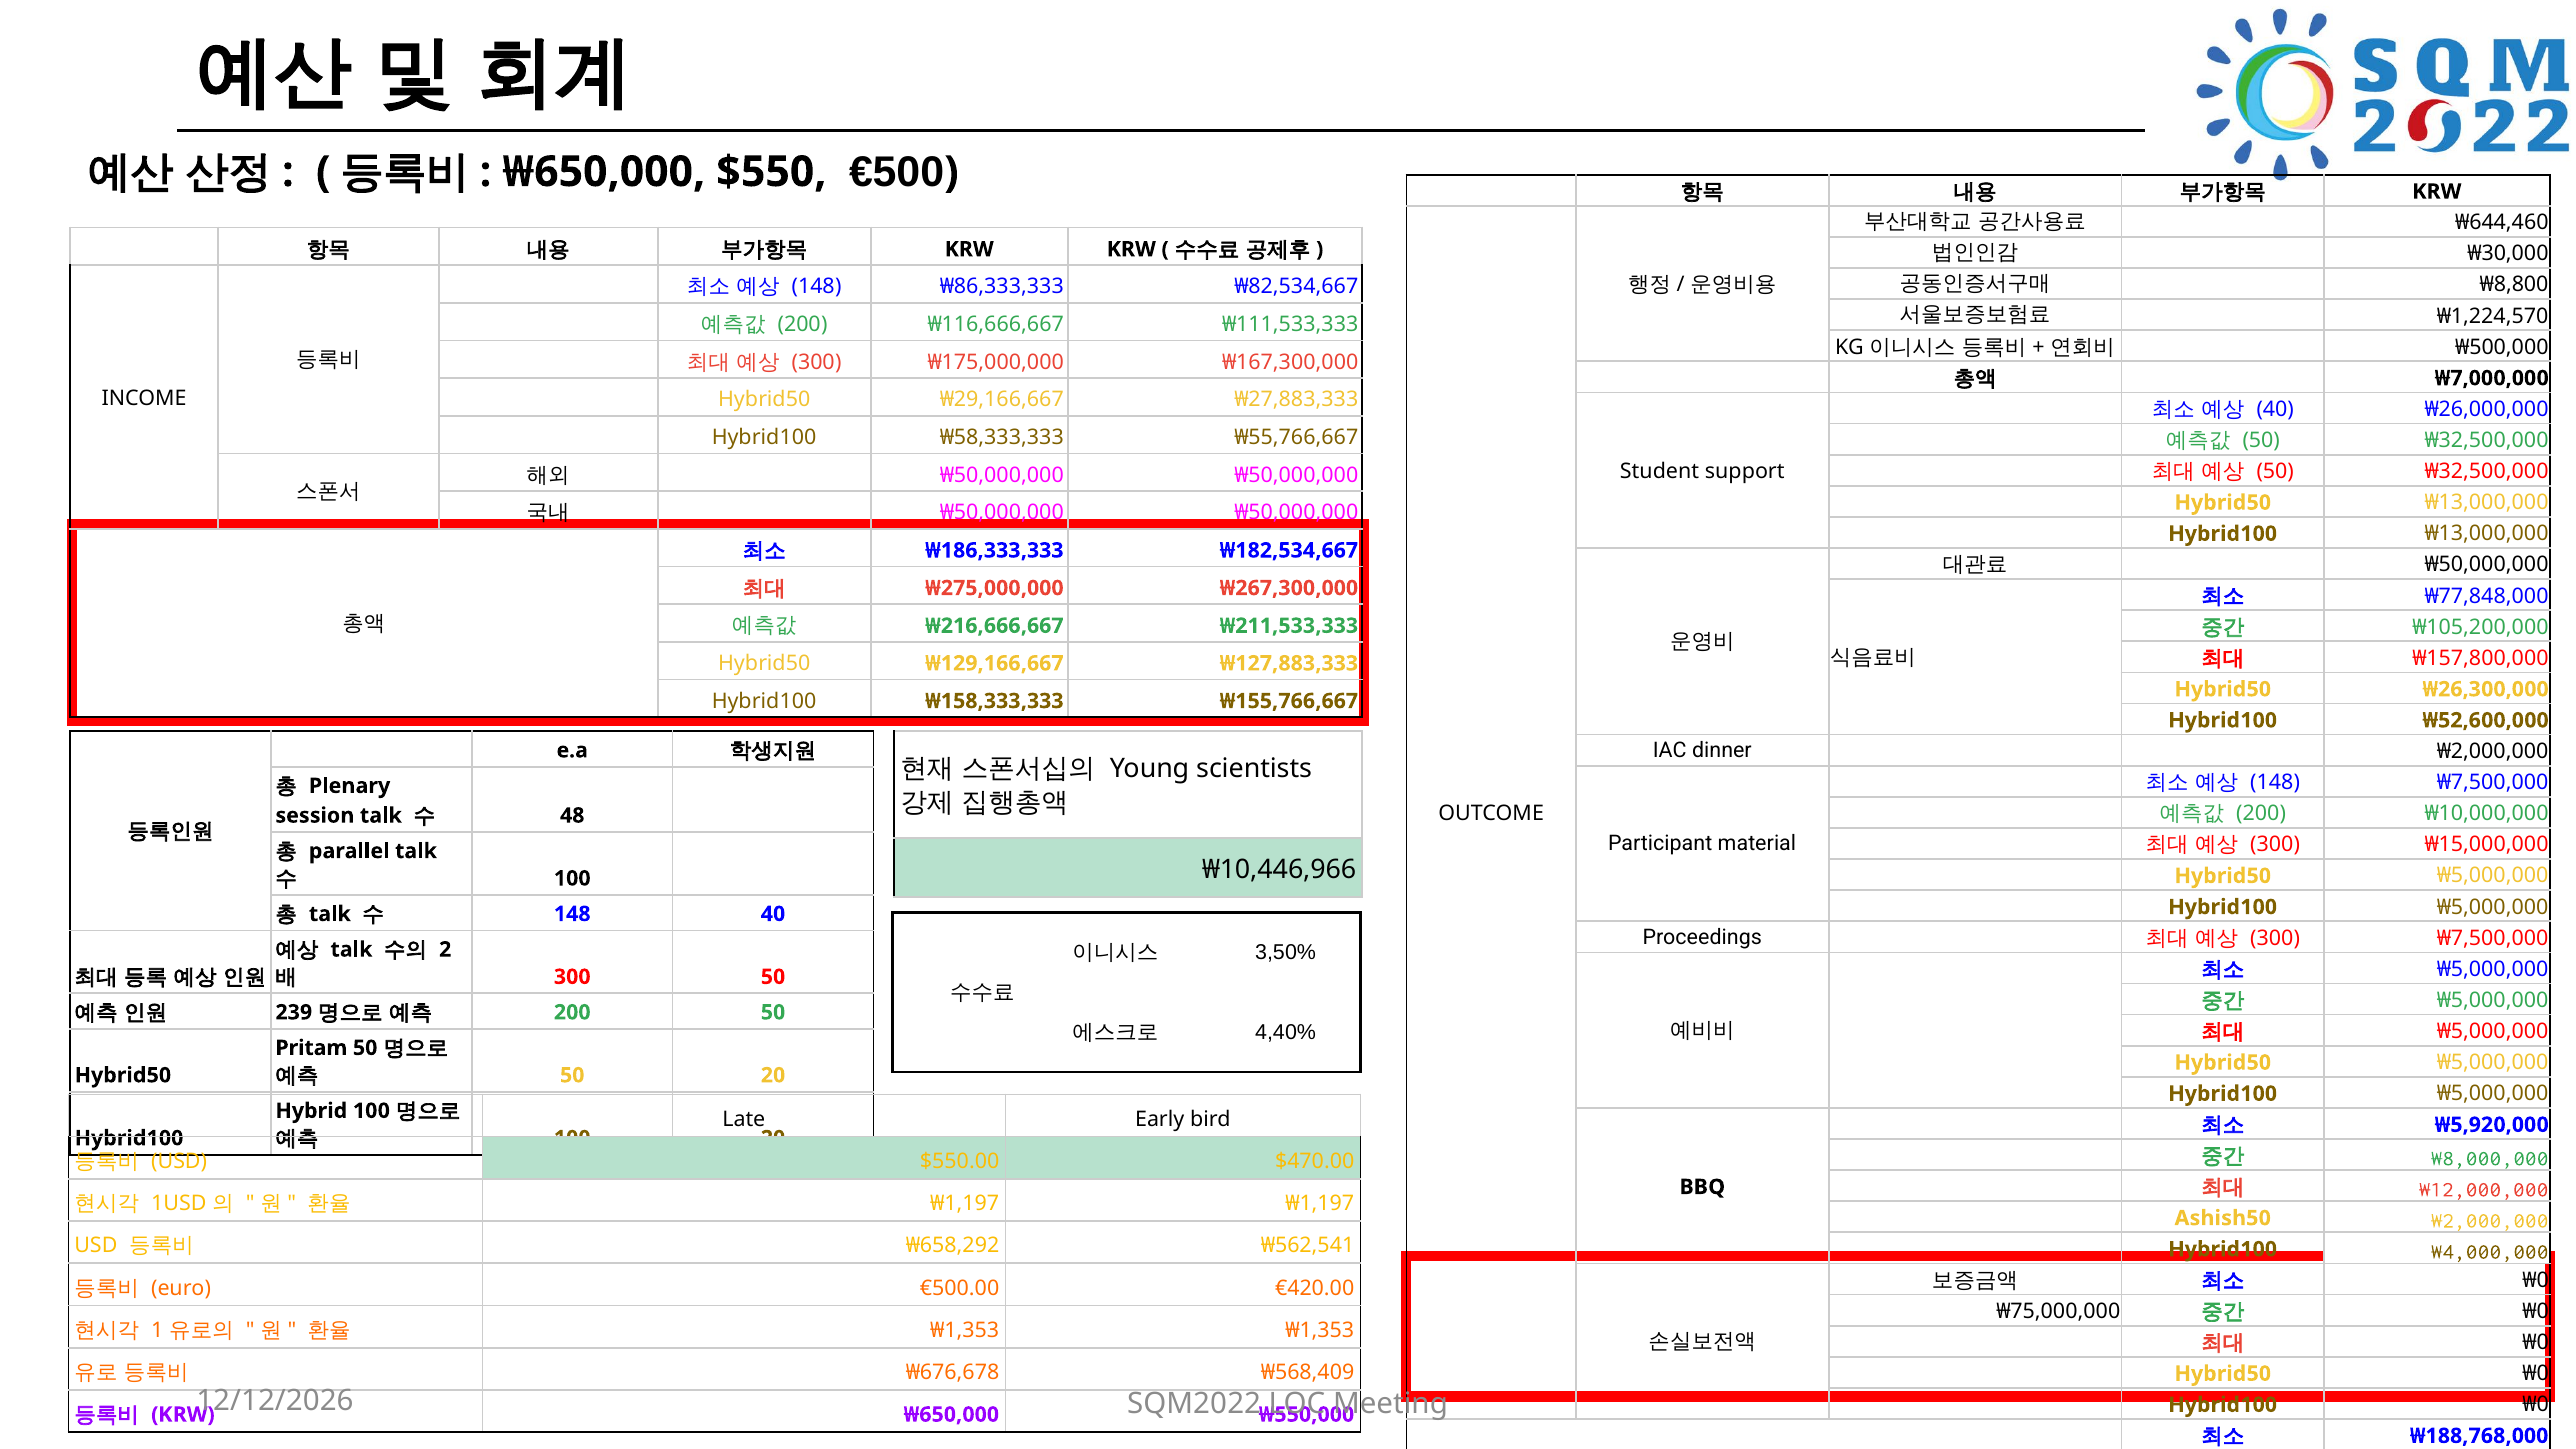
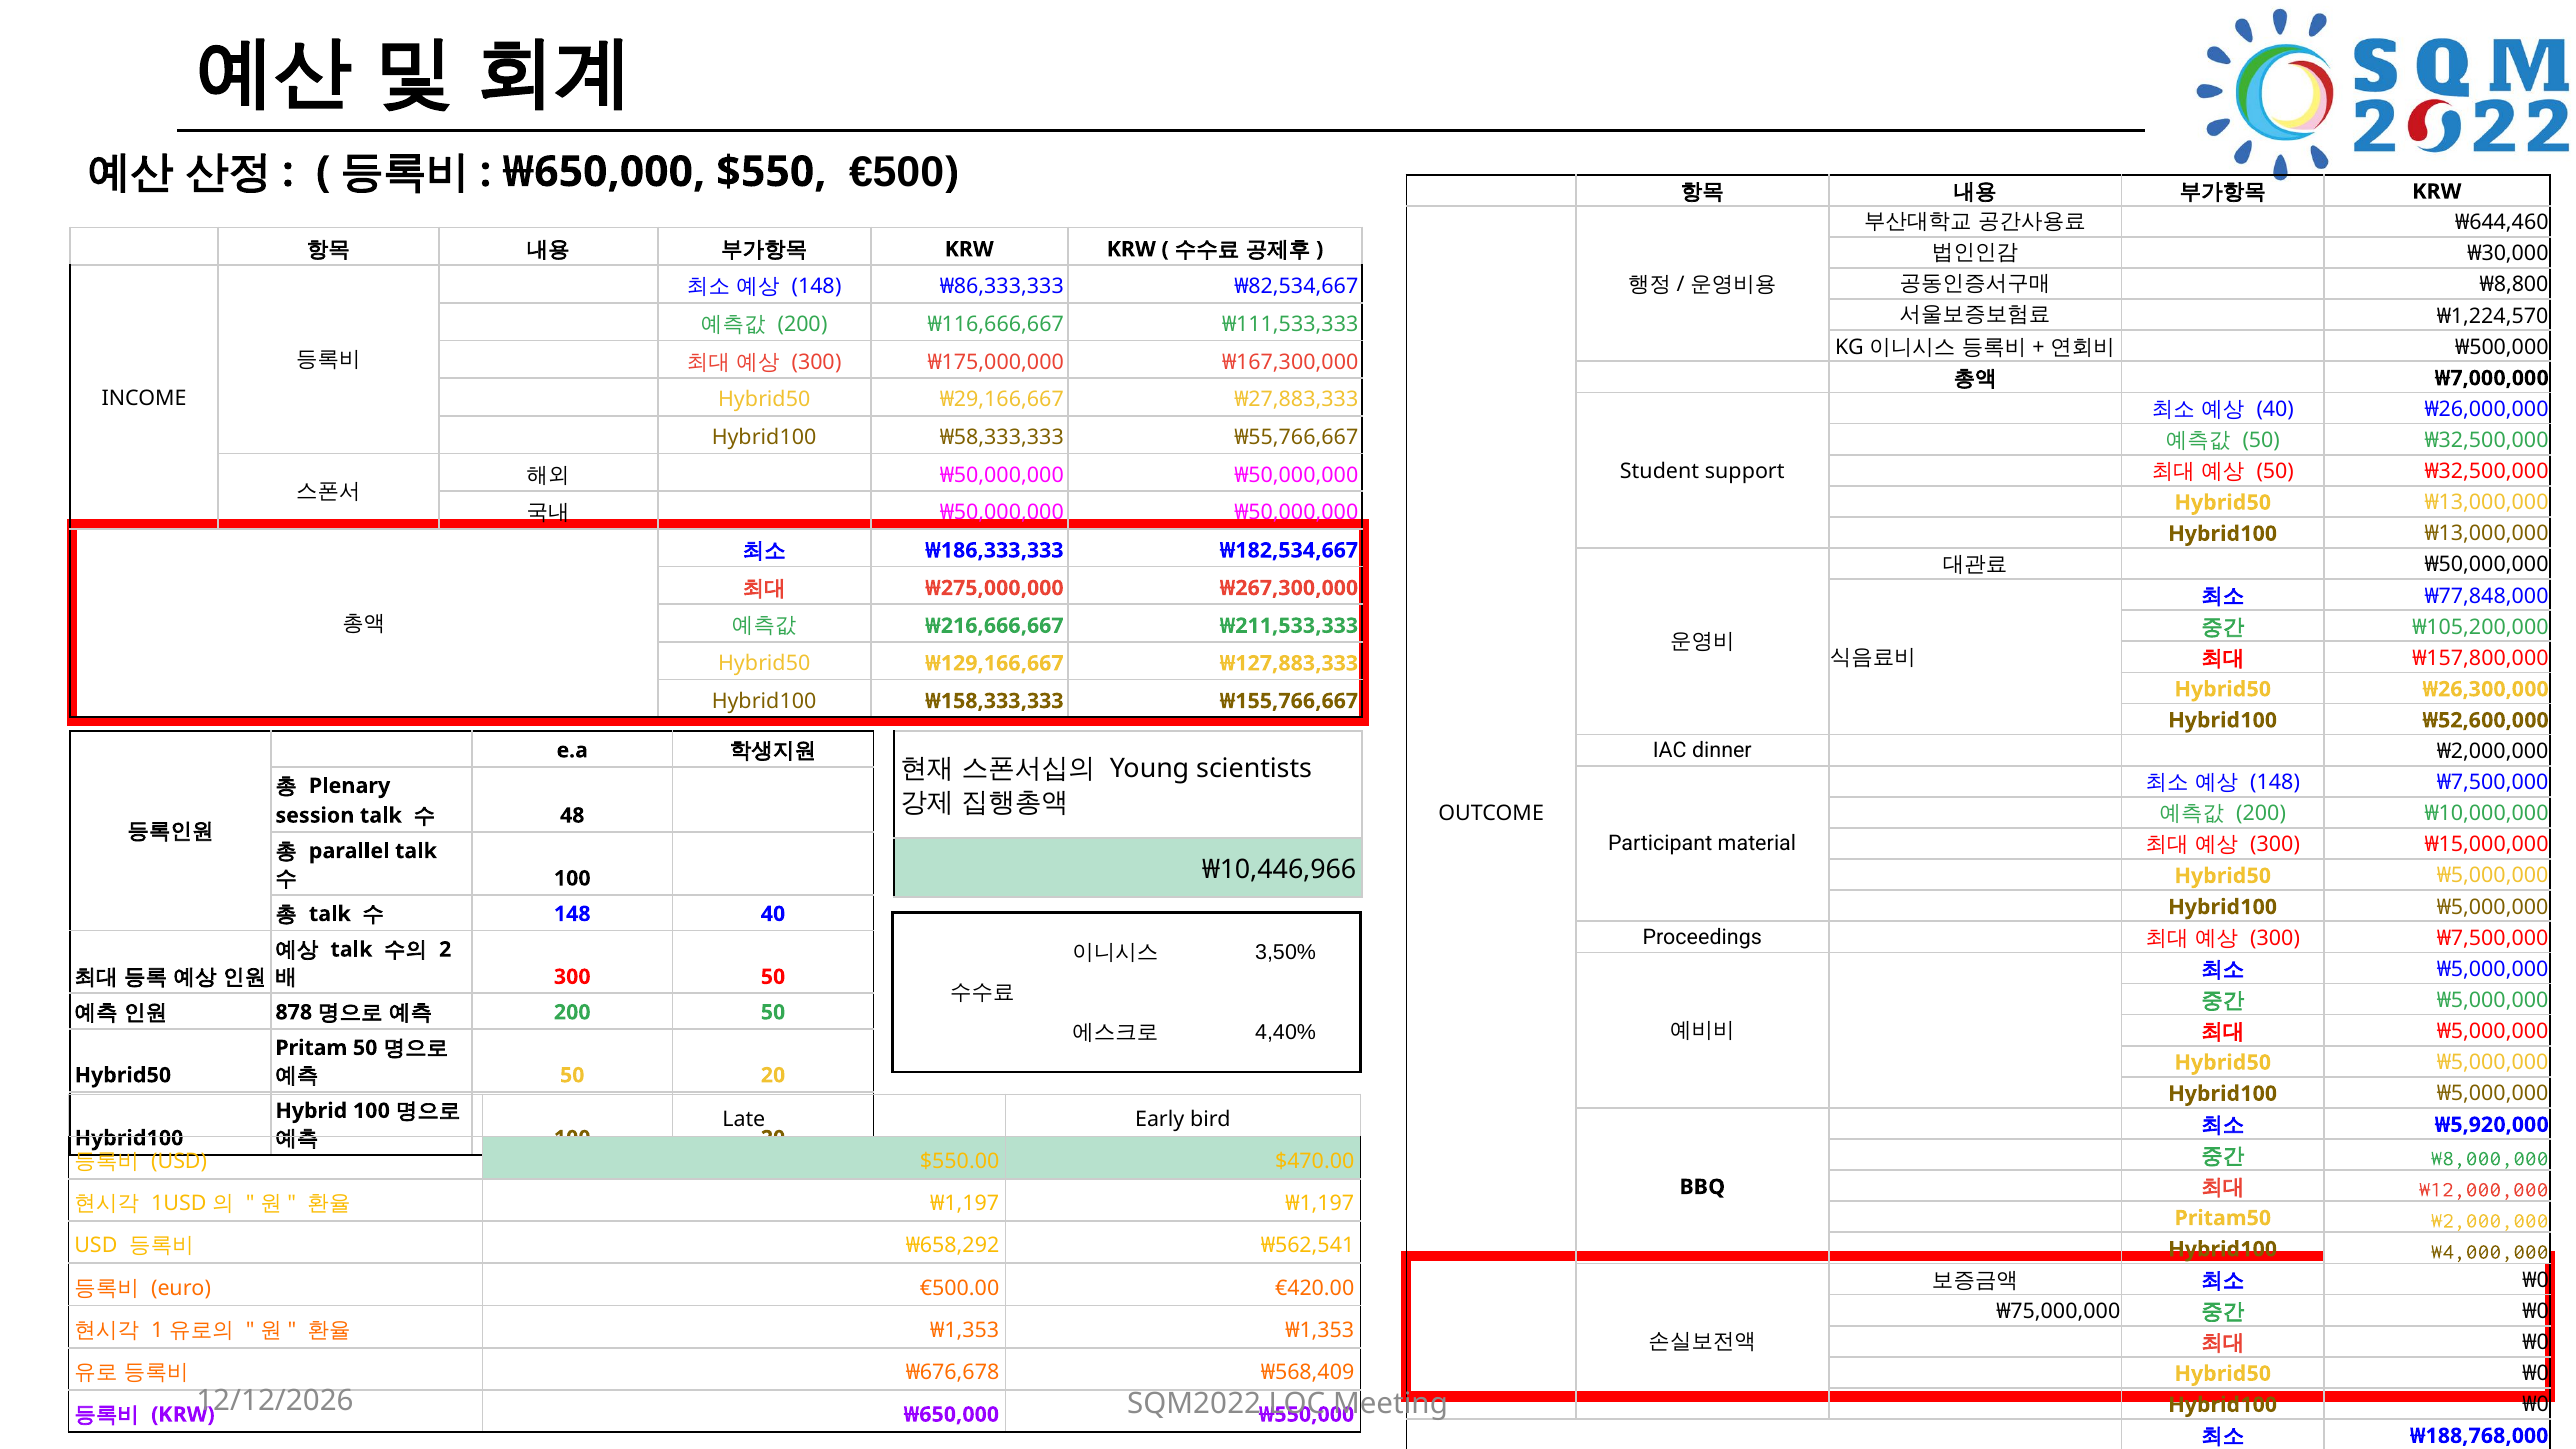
239: 239 -> 878 (294, 1012)
Ashish50: Ashish50 -> Pritam50 (2223, 1218)
